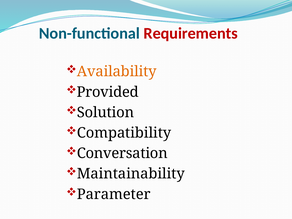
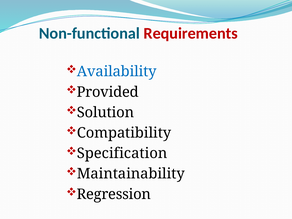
Availability colour: orange -> blue (117, 72)
Conversation: Conversation -> Specification (122, 153)
Parameter: Parameter -> Regression (114, 194)
